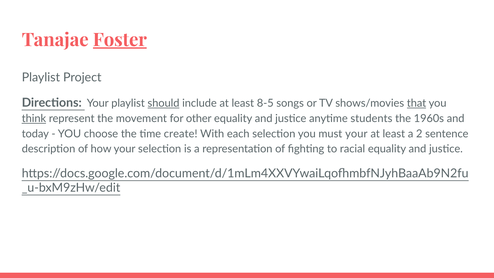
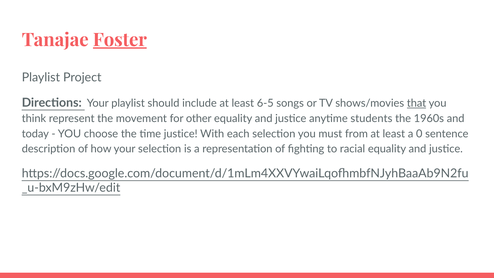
should underline: present -> none (164, 103)
8-5: 8-5 -> 6-5 (265, 103)
think underline: present -> none (34, 119)
time create: create -> justice (181, 134)
must your: your -> from (356, 134)
2: 2 -> 0 (419, 134)
